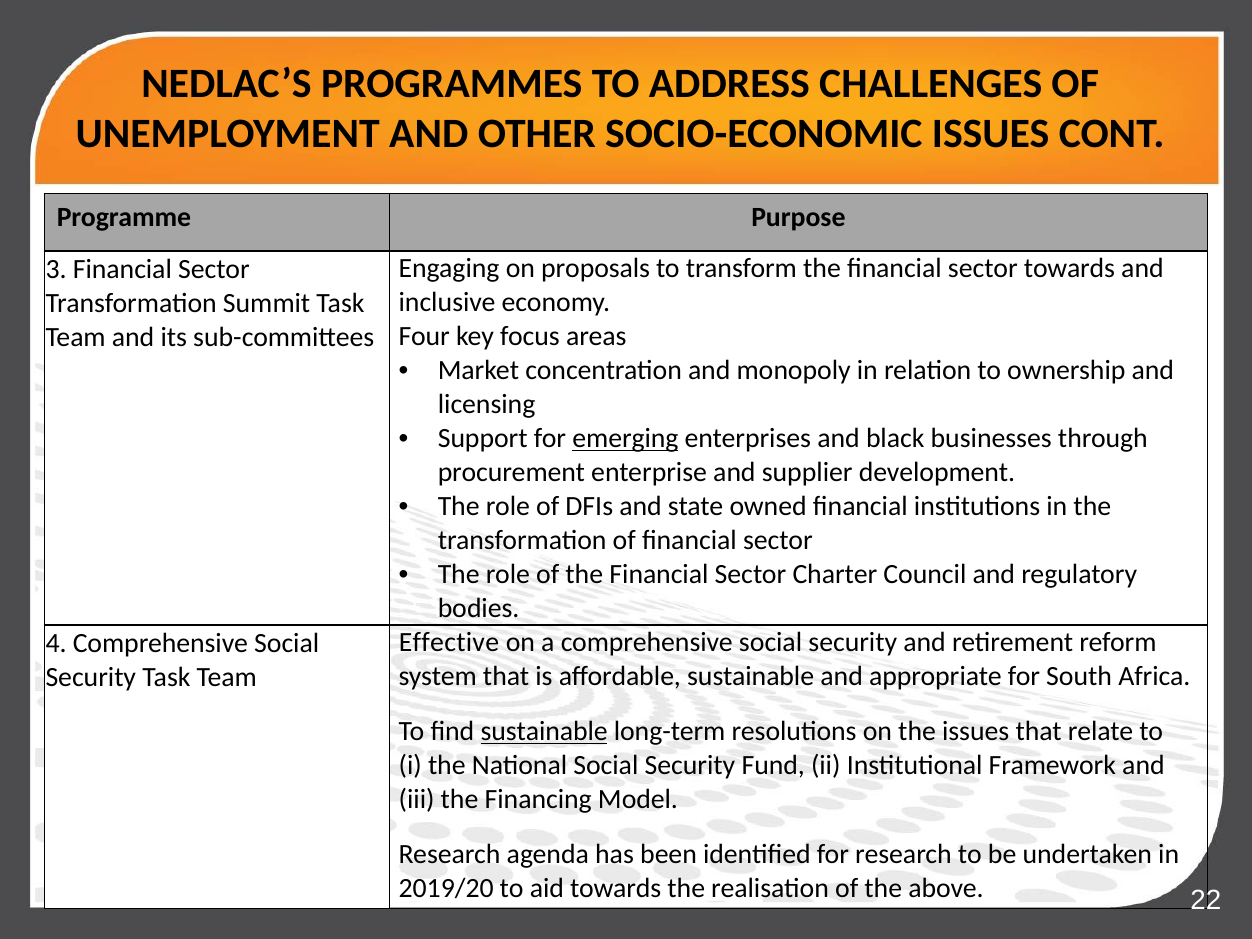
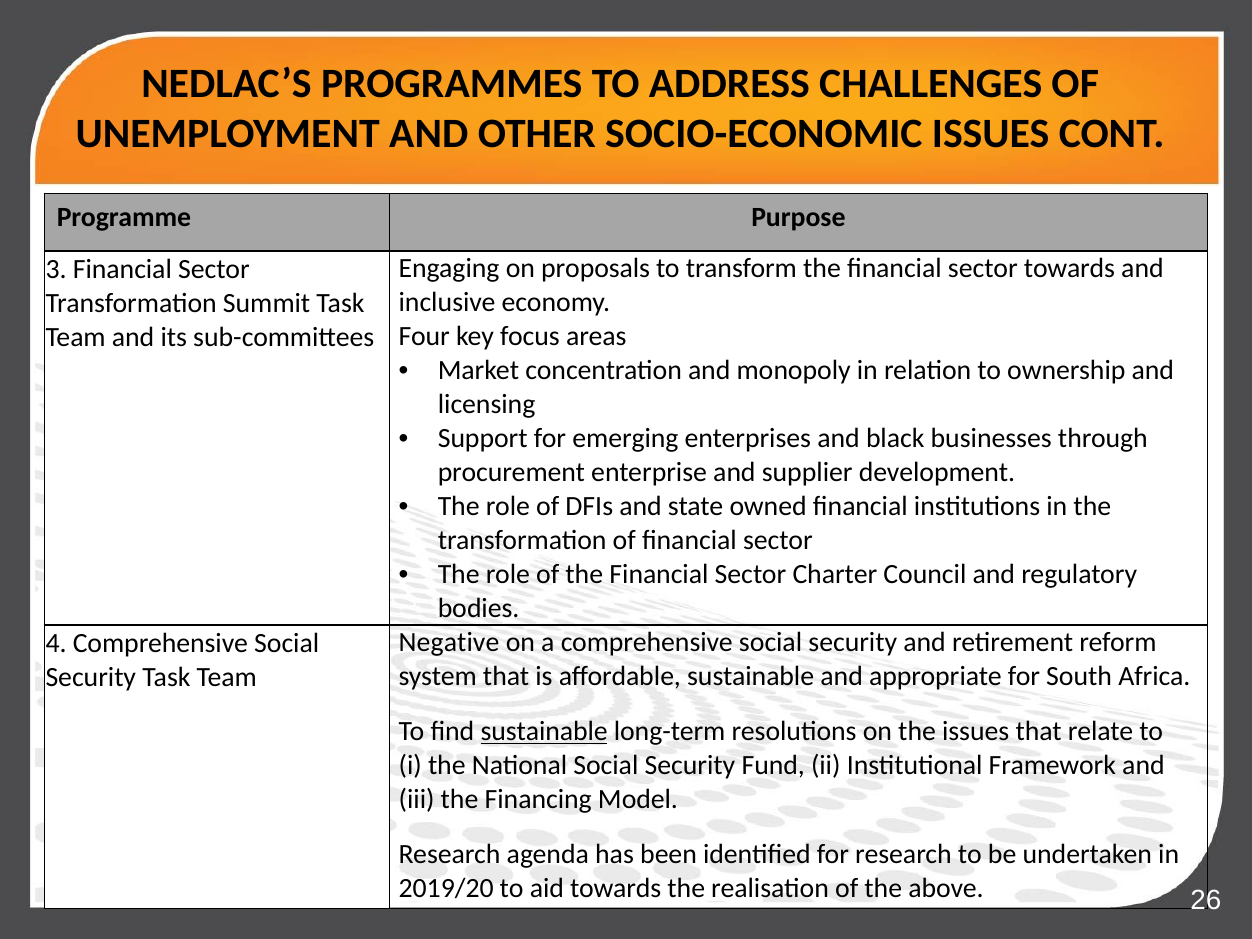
emerging underline: present -> none (625, 438)
Effective: Effective -> Negative (449, 643)
22: 22 -> 26 (1206, 901)
